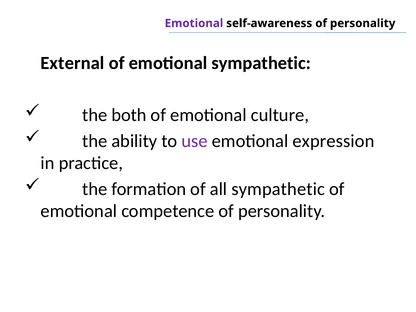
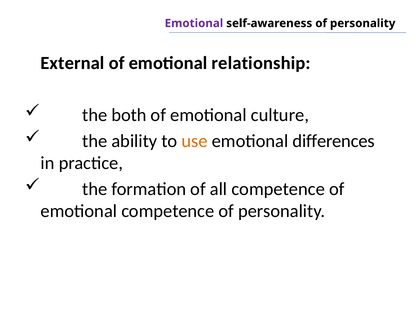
emotional sympathetic: sympathetic -> relationship (261, 63)
use colour: purple -> orange (195, 141)
expression: expression -> differences (334, 141)
all sympathetic: sympathetic -> competence (278, 189)
